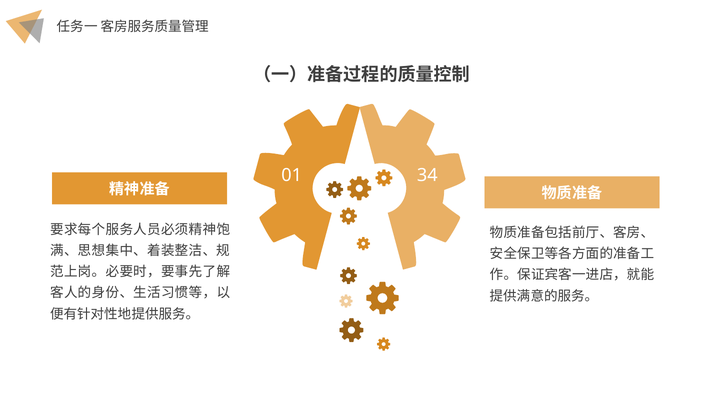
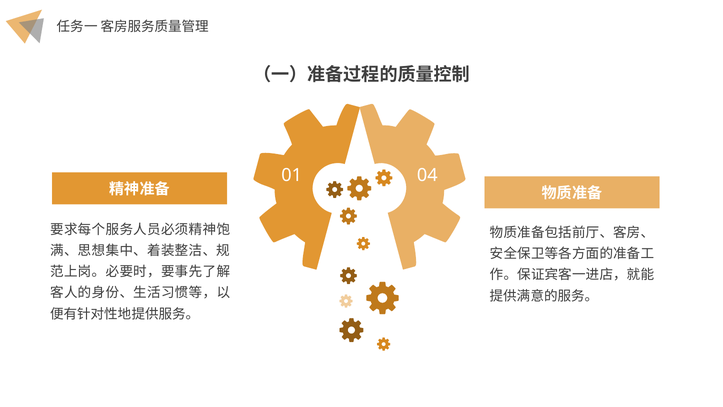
34: 34 -> 04 (427, 175)
